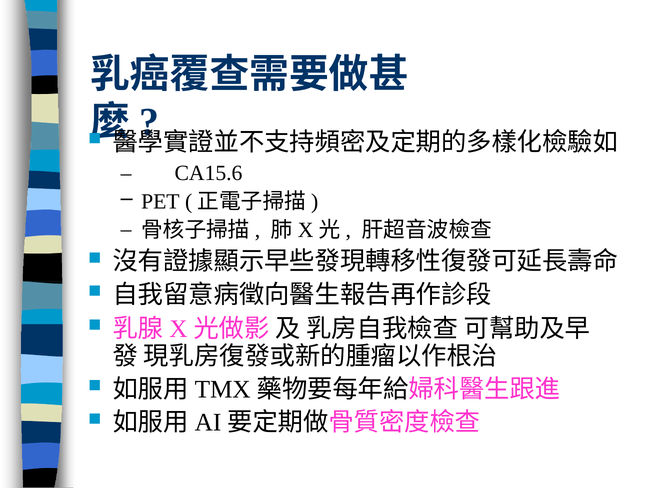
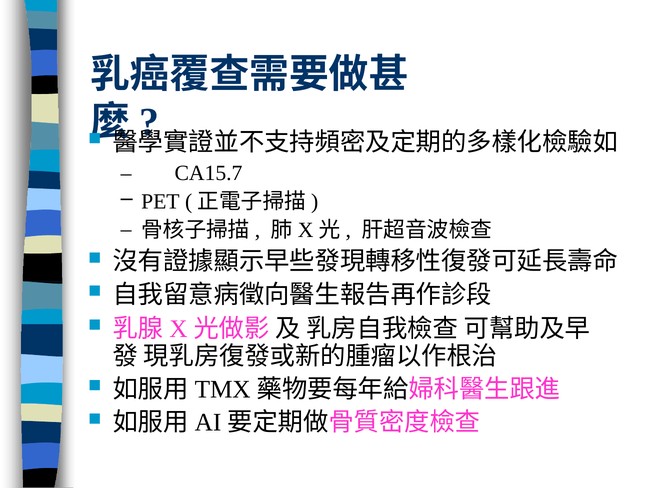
CA15.6: CA15.6 -> CA15.7 (209, 173)
